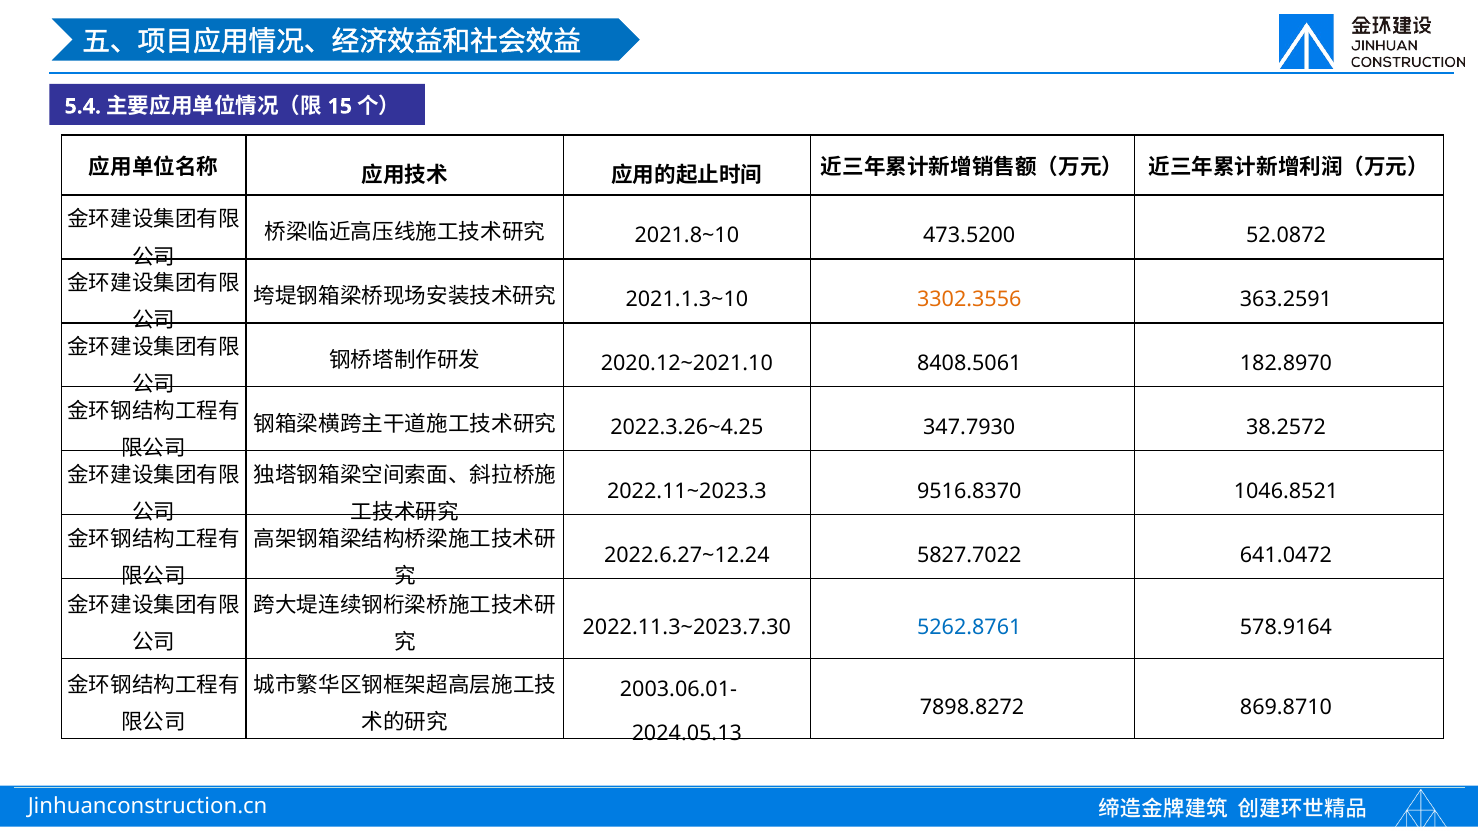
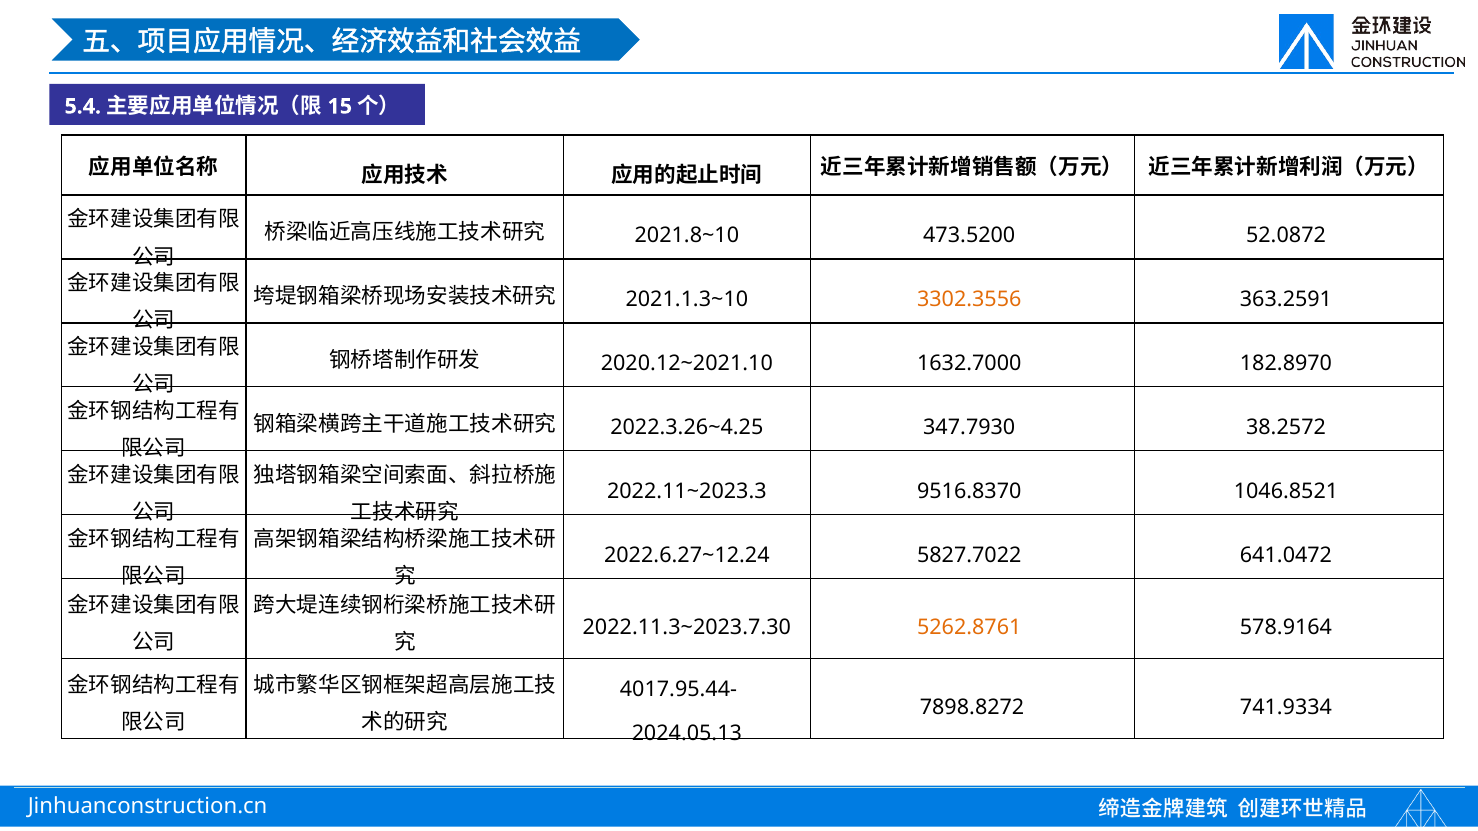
8408.5061: 8408.5061 -> 1632.7000 (969, 364)
5262.8761 colour: blue -> orange (969, 627)
2003.06.01-: 2003.06.01- -> 4017.95.44- (678, 689)
869.8710: 869.8710 -> 741.9334 (1286, 707)
